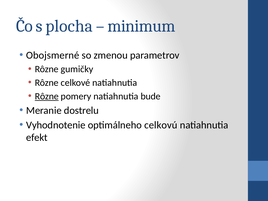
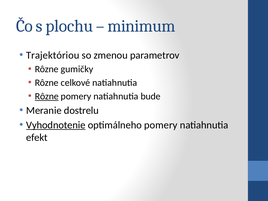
plocha: plocha -> plochu (69, 26)
Obojsmerné: Obojsmerné -> Trajektóriou (53, 55)
Vyhodnotenie underline: none -> present (56, 125)
optimálneho celkovú: celkovú -> pomery (161, 125)
